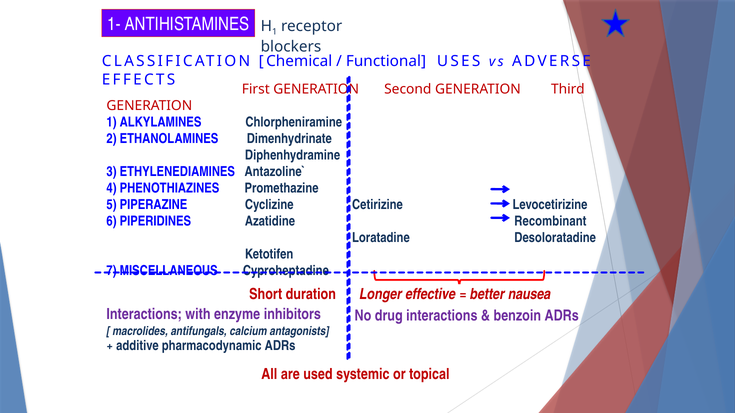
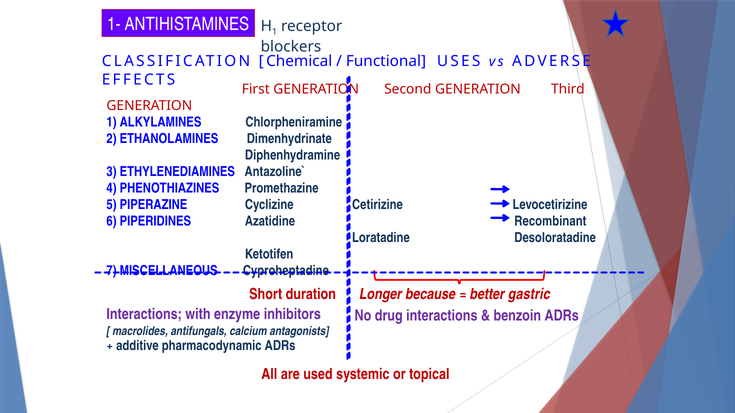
effective: effective -> because (430, 294)
nausea: nausea -> gastric (529, 294)
